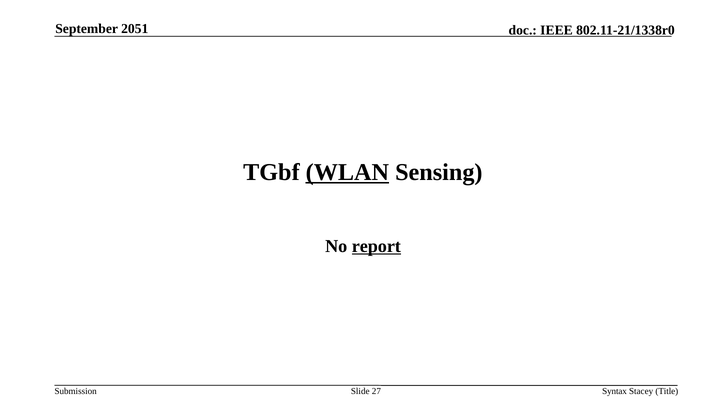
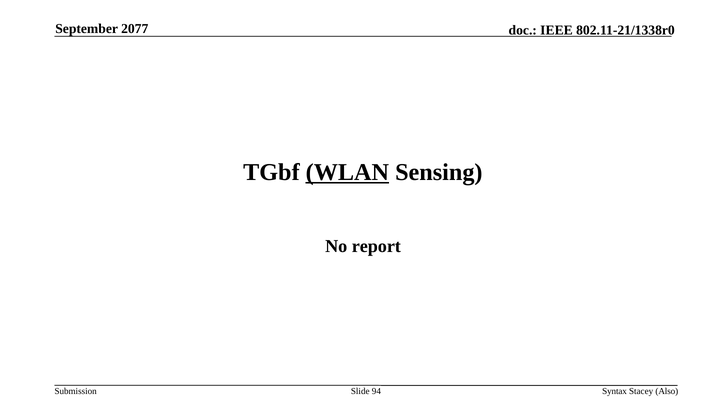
2051: 2051 -> 2077 (135, 29)
report underline: present -> none (376, 246)
27: 27 -> 94 (376, 392)
Title: Title -> Also (667, 392)
